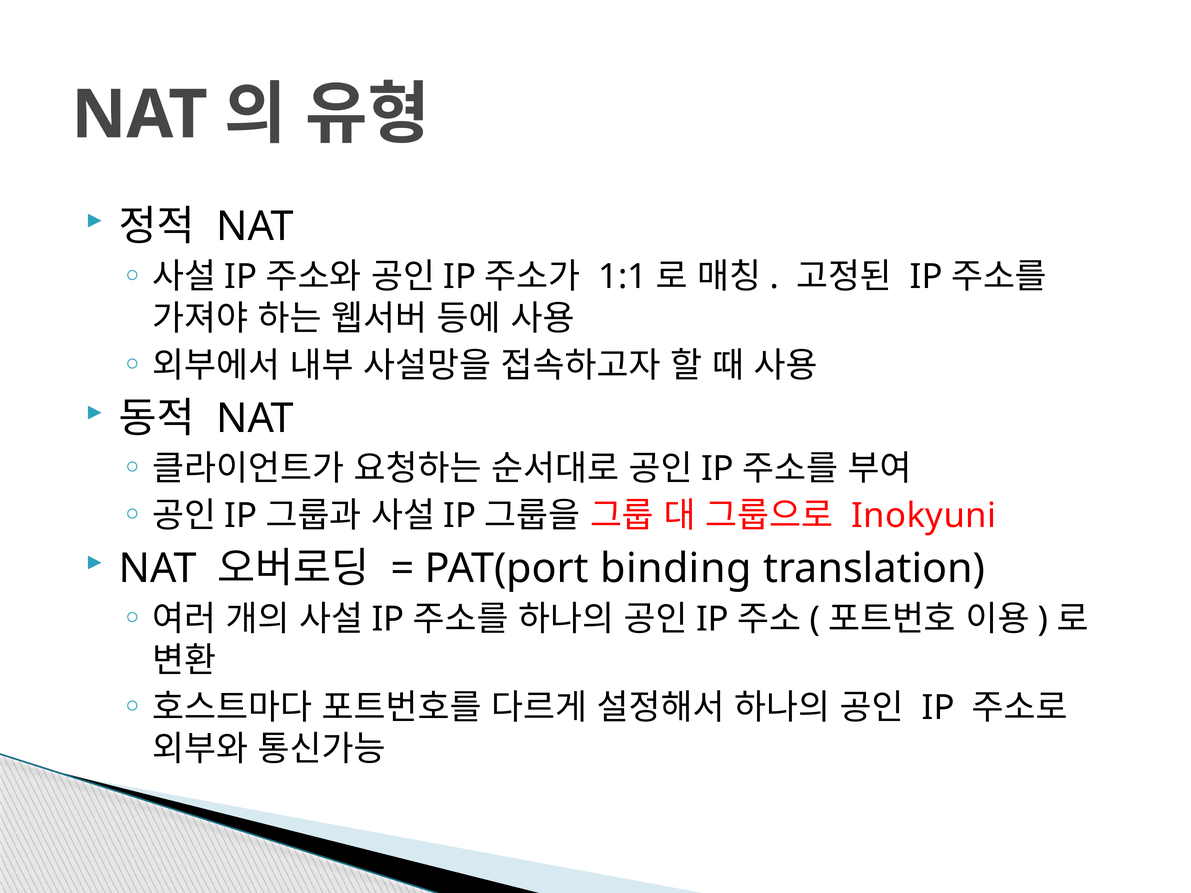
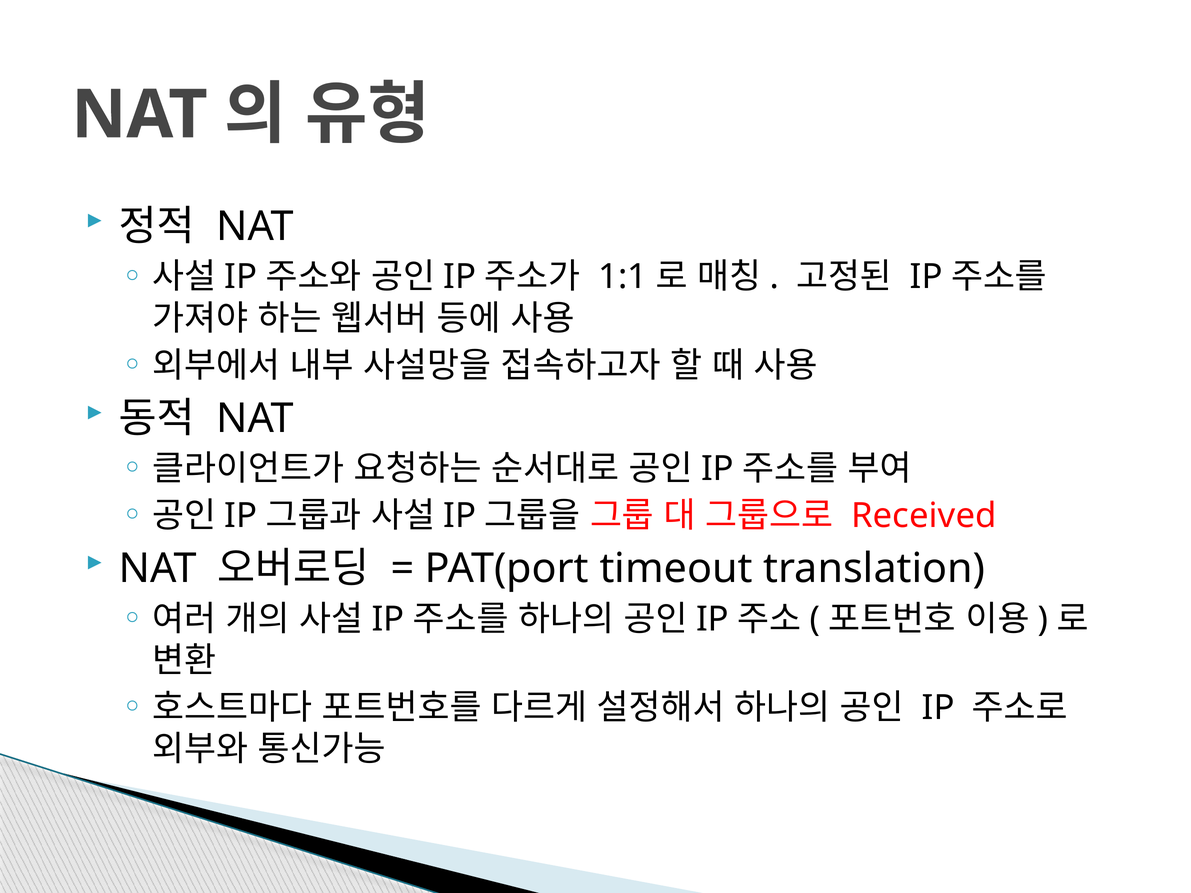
Inokyuni: Inokyuni -> Received (924, 516)
binding: binding -> timeout (676, 569)
